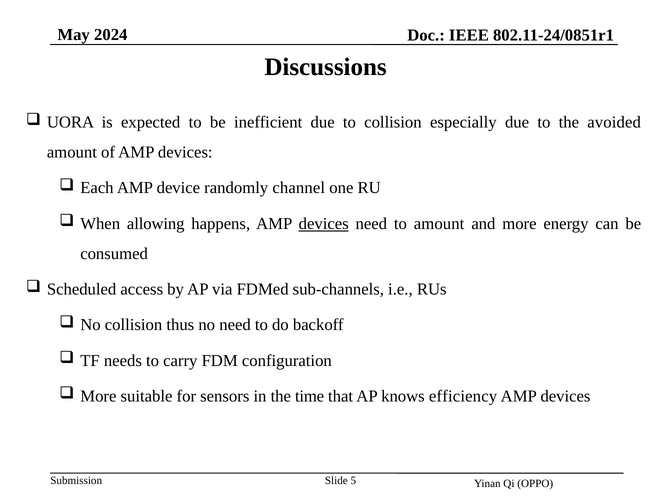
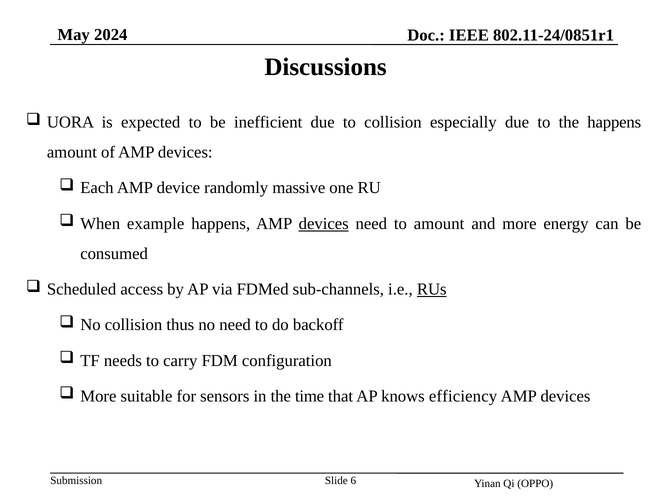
the avoided: avoided -> happens (614, 122)
channel: channel -> massive (299, 188)
allowing: allowing -> example (156, 224)
RUs underline: none -> present (432, 289)
5: 5 -> 6 (353, 480)
